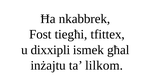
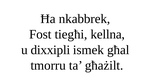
tfittex: tfittex -> kellna (108, 34)
inżajtu: inżajtu -> tmorru (48, 65)
lilkom: lilkom -> għażilt (104, 65)
